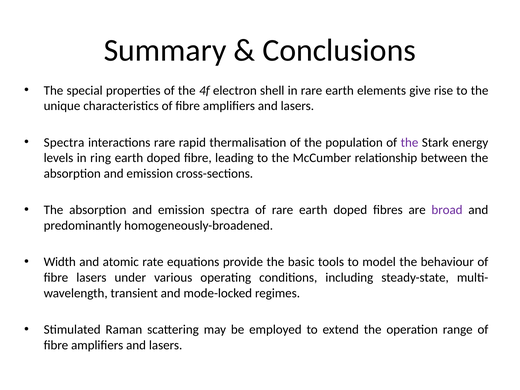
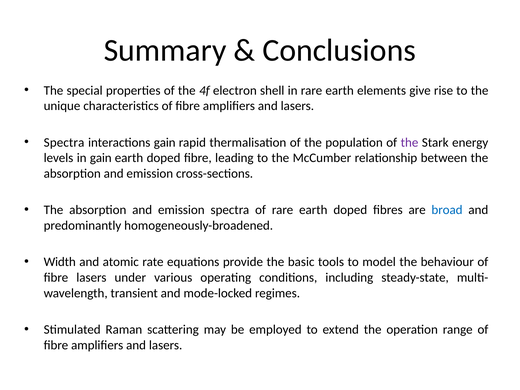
interactions rare: rare -> gain (165, 142)
in ring: ring -> gain (101, 158)
broad colour: purple -> blue (447, 210)
